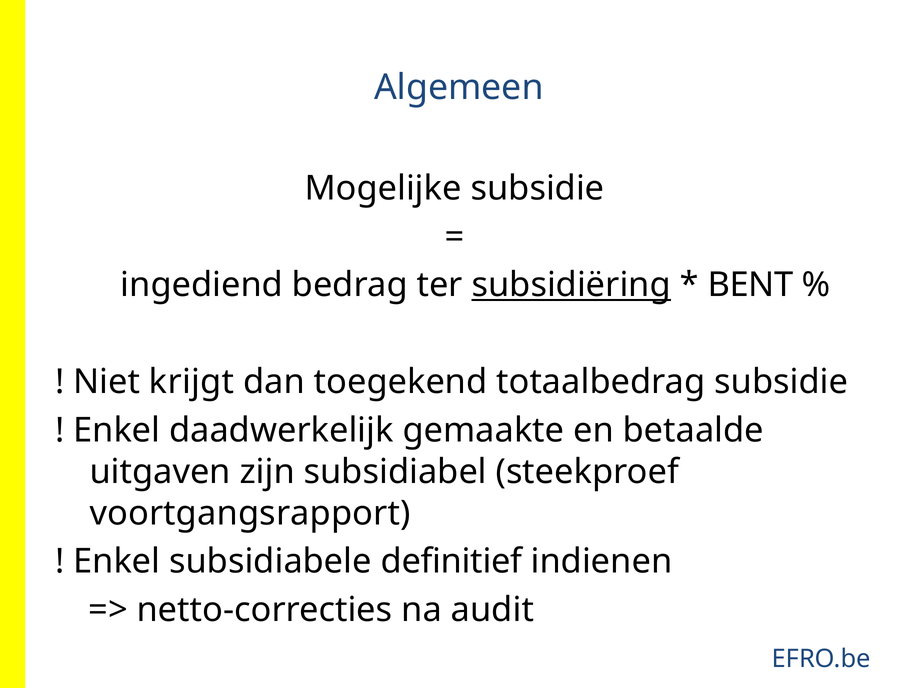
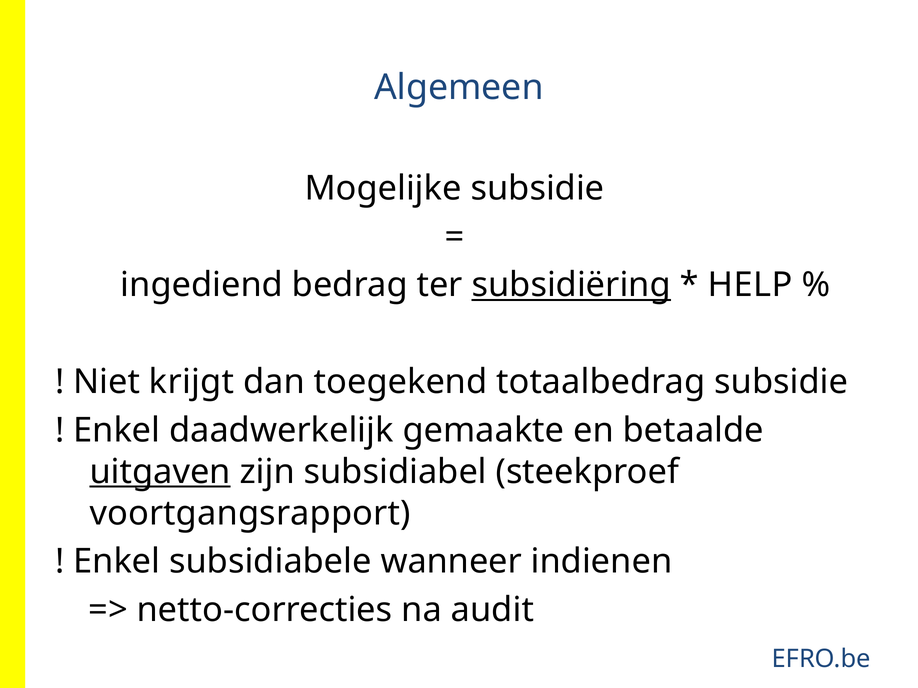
BENT: BENT -> HELP (750, 285)
uitgaven underline: none -> present (160, 472)
definitief: definitief -> wanneer (451, 562)
